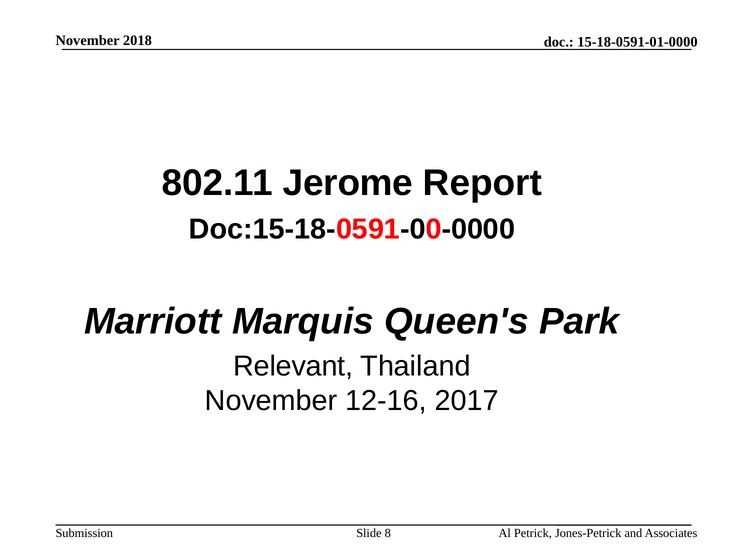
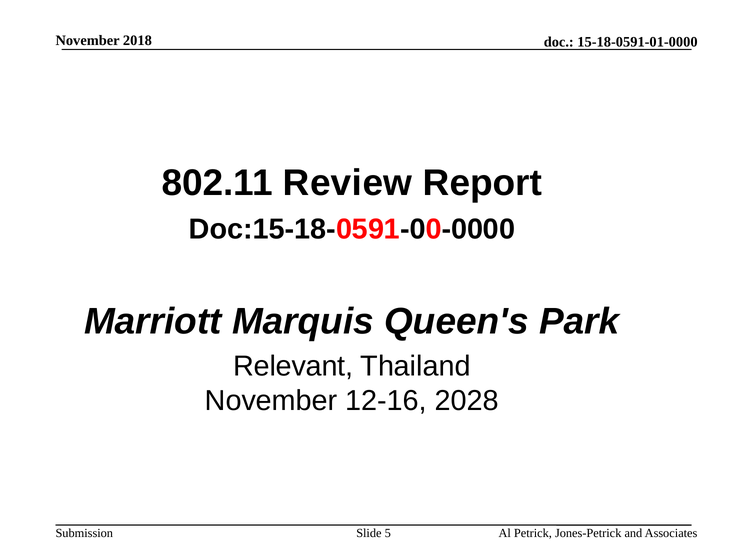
Jerome: Jerome -> Review (348, 183)
2017: 2017 -> 2028 (467, 401)
8: 8 -> 5 (388, 533)
